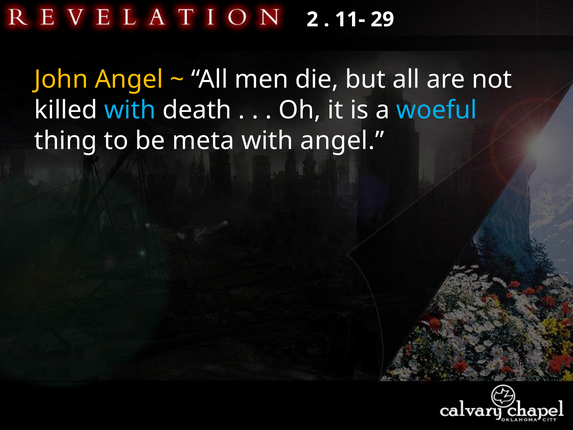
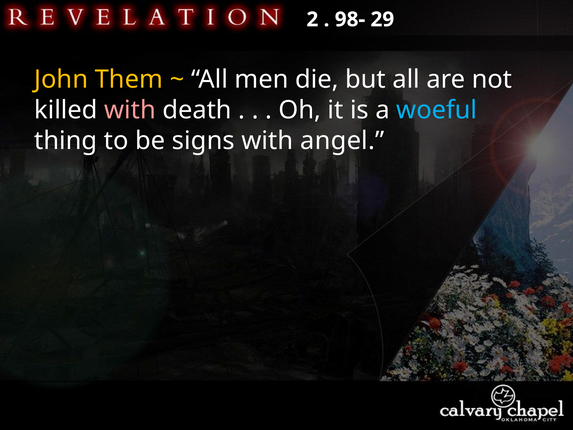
11-: 11- -> 98- (350, 19)
John Angel: Angel -> Them (129, 79)
with colour: light blue -> pink (130, 110)
meta: meta -> signs (203, 141)
